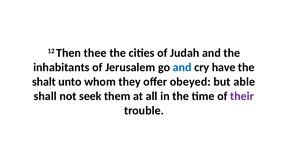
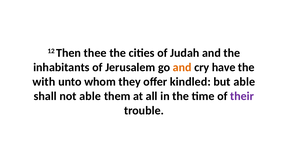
and colour: blue -> orange (182, 67)
shalt: shalt -> with (44, 82)
obeyed: obeyed -> kindled (190, 82)
not seek: seek -> able (90, 96)
